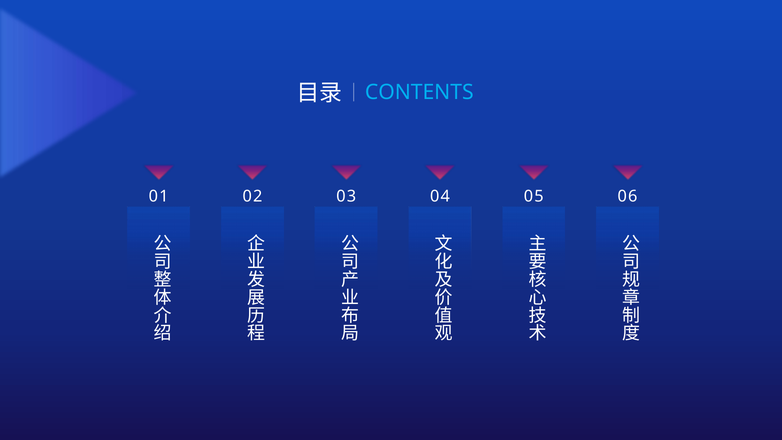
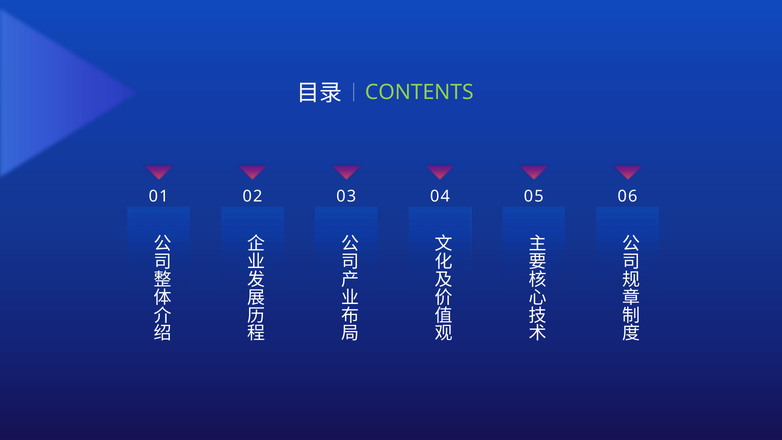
CONTENTS colour: light blue -> light green (419, 92)
